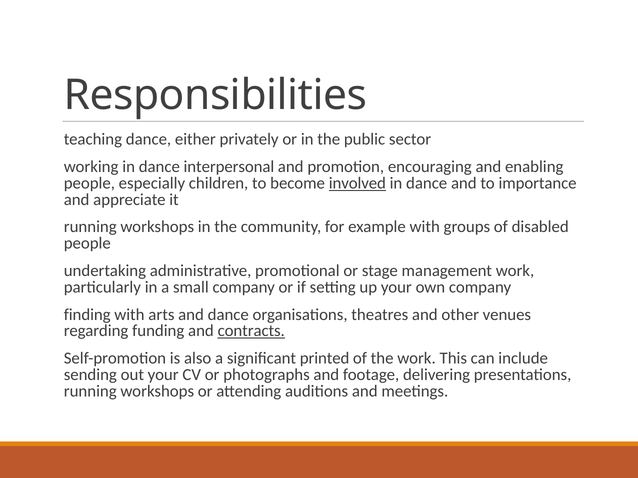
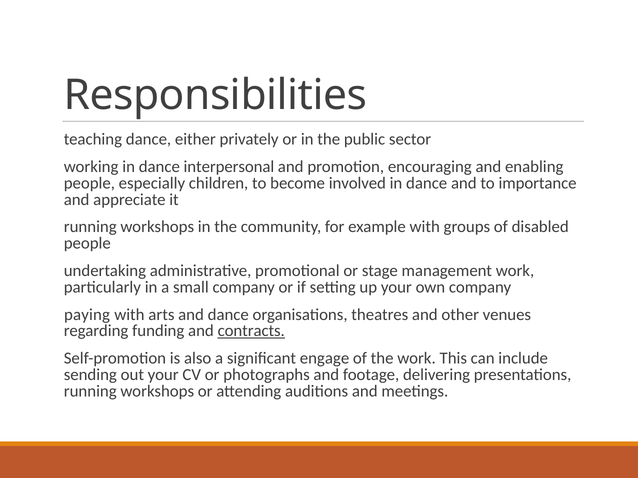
involved underline: present -> none (357, 183)
finding: finding -> paying (87, 315)
printed: printed -> engage (325, 359)
